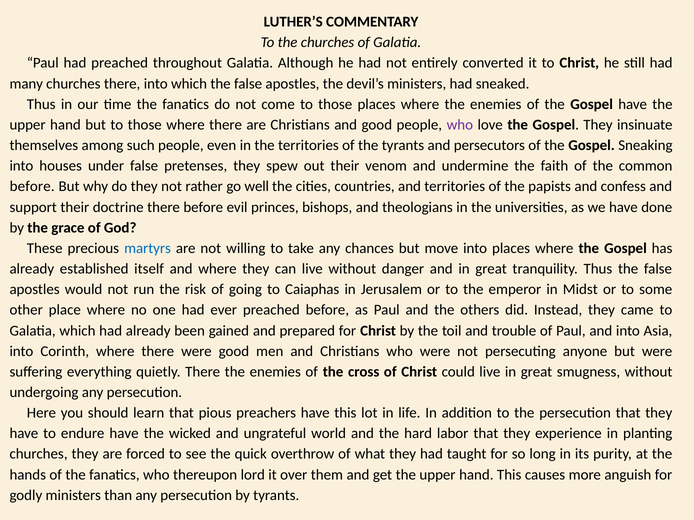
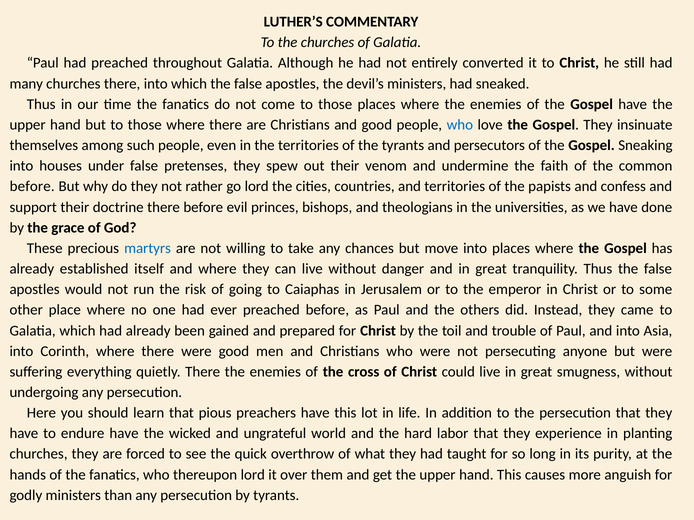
who colour: purple -> blue (460, 125)
go well: well -> lord (257, 187)
in Midst: Midst -> Christ (580, 290)
